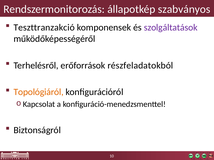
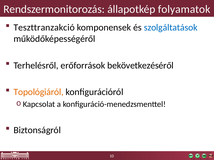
szabványos: szabványos -> folyamatok (184, 9)
szolgáltatások colour: purple -> blue (171, 28)
részfeladatokból: részfeladatokból -> bekövetkezéséről (140, 66)
